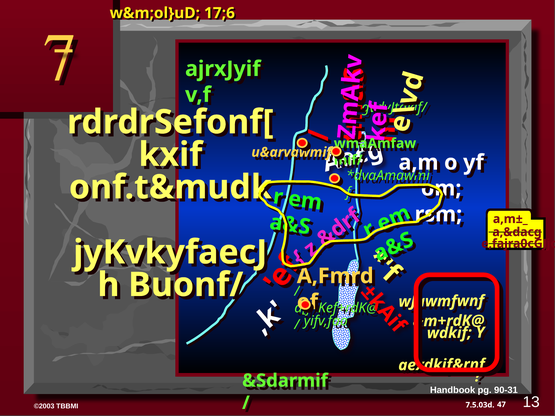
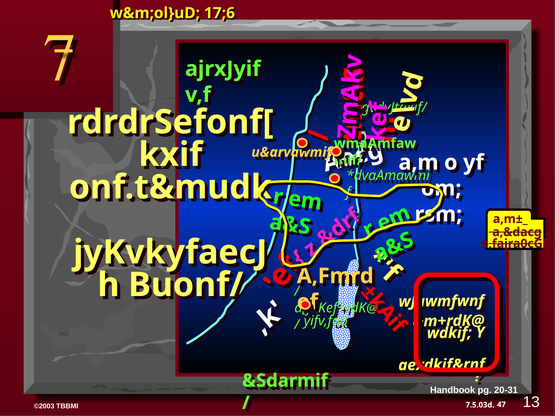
90-31: 90-31 -> 20-31 (506, 390)
